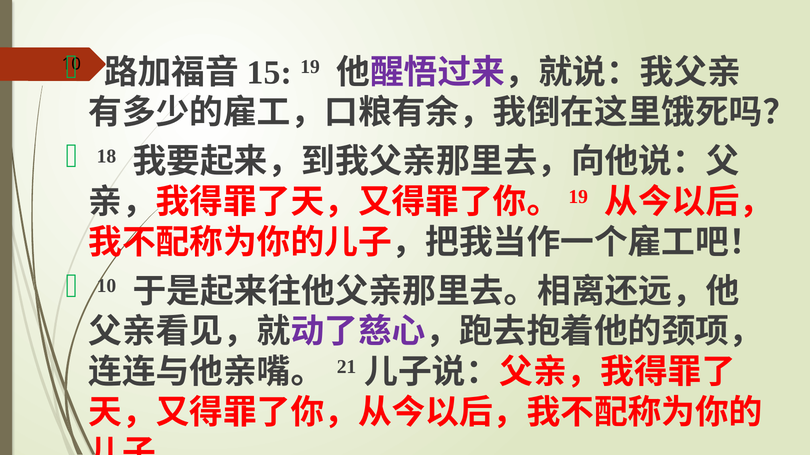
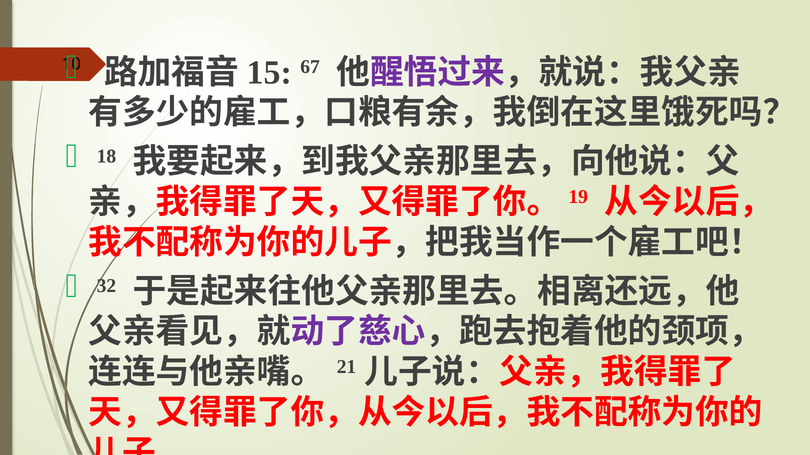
19: 19 -> 67 (310, 67)
10: 10 -> 32 (107, 286)
